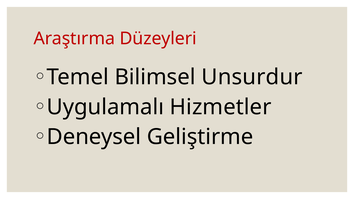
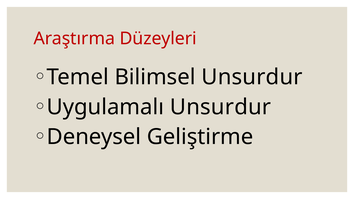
Uygulamalı Hizmetler: Hizmetler -> Unsurdur (220, 107)
